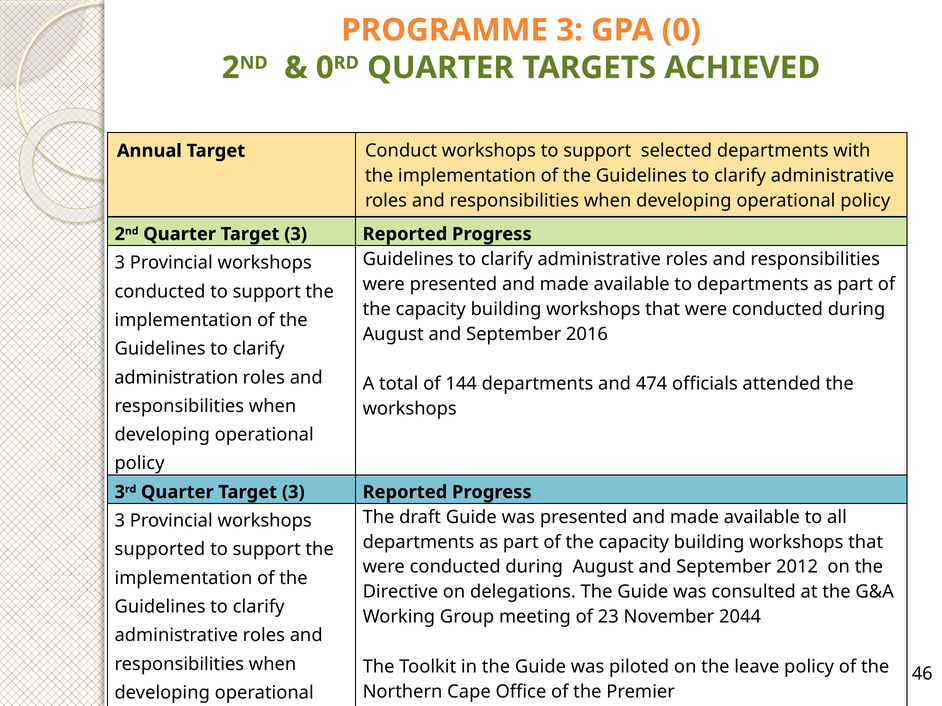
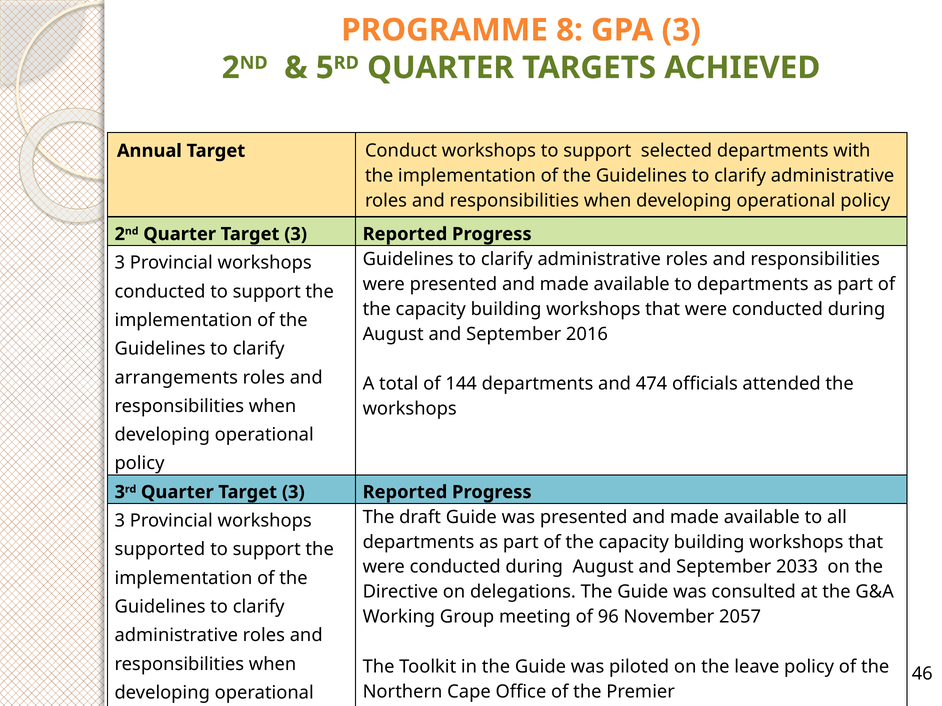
PROGRAMME 3: 3 -> 8 (569, 30)
GPA 0: 0 -> 3 (681, 30)
0: 0 -> 5 (325, 68)
administration: administration -> arrangements (176, 378)
2012: 2012 -> 2033 (797, 567)
23: 23 -> 96 (608, 617)
2044: 2044 -> 2057 (740, 617)
